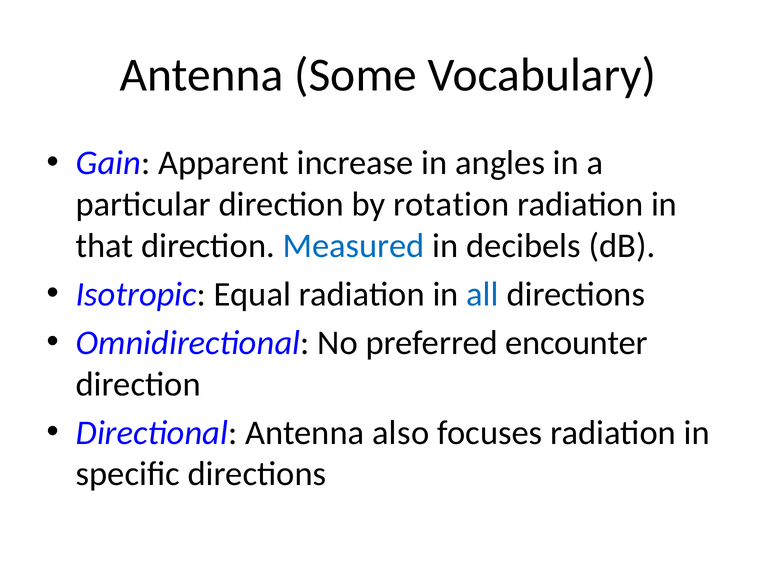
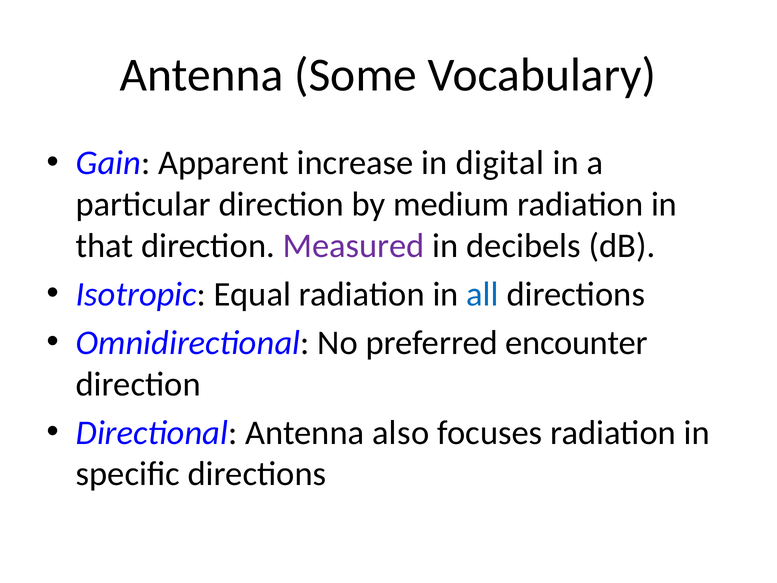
angles: angles -> digital (500, 163)
rotation: rotation -> medium (451, 204)
Measured colour: blue -> purple (354, 246)
